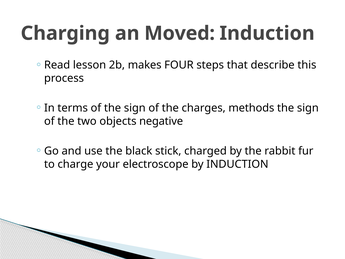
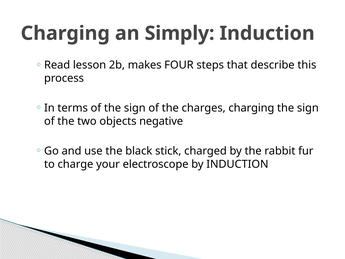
Moved: Moved -> Simply (180, 33)
charges methods: methods -> charging (251, 108)
